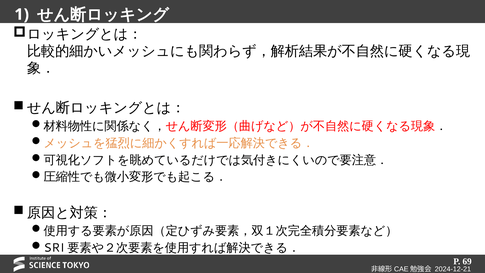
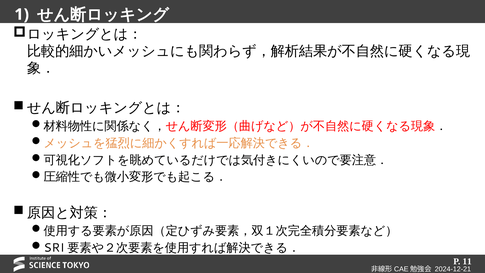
69: 69 -> 11 (467, 261)
